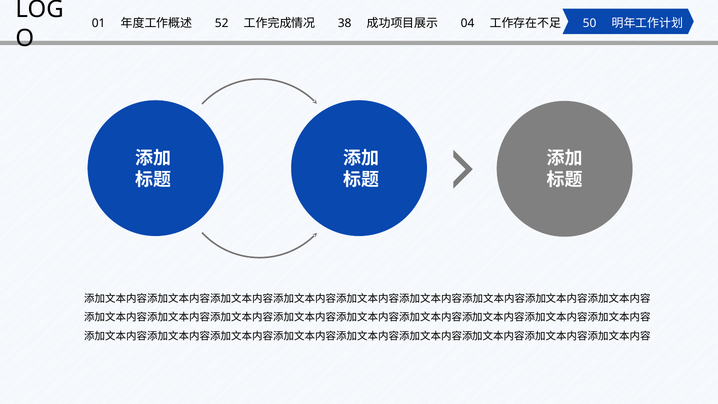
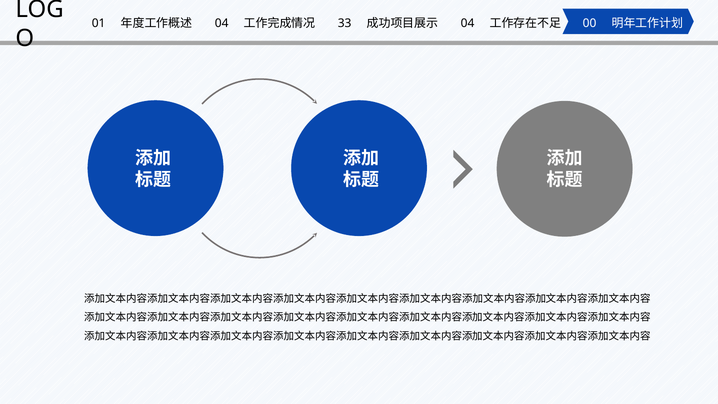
52: 52 -> 04 (222, 23)
38: 38 -> 33 (345, 23)
50: 50 -> 00 (590, 23)
